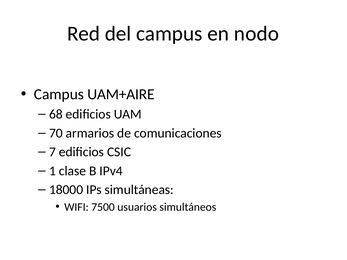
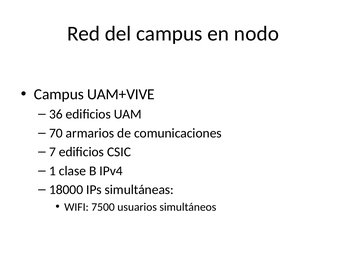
UAM+AIRE: UAM+AIRE -> UAM+VIVE (121, 94)
68: 68 -> 36 (56, 114)
